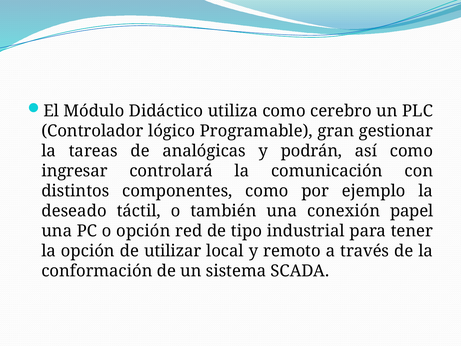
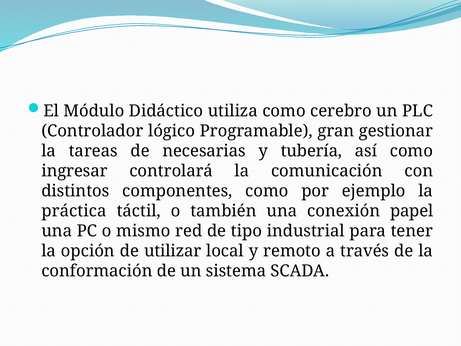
analógicas: analógicas -> necesarias (204, 151)
podrán: podrán -> tubería (311, 151)
deseado: deseado -> práctica (74, 211)
o opción: opción -> mismo (143, 231)
